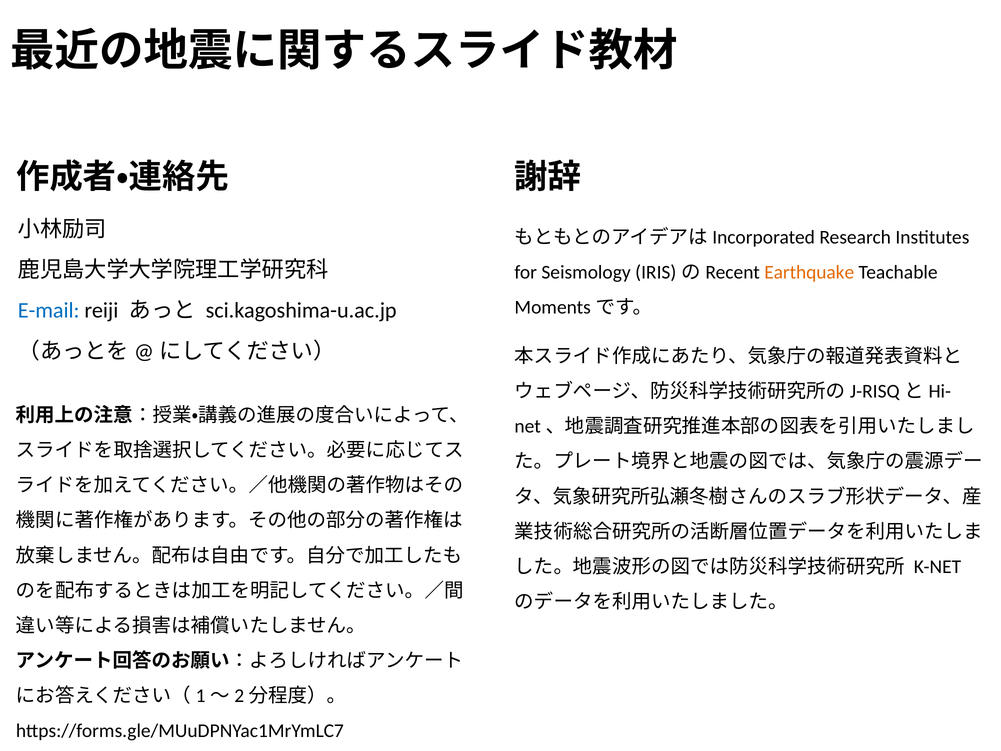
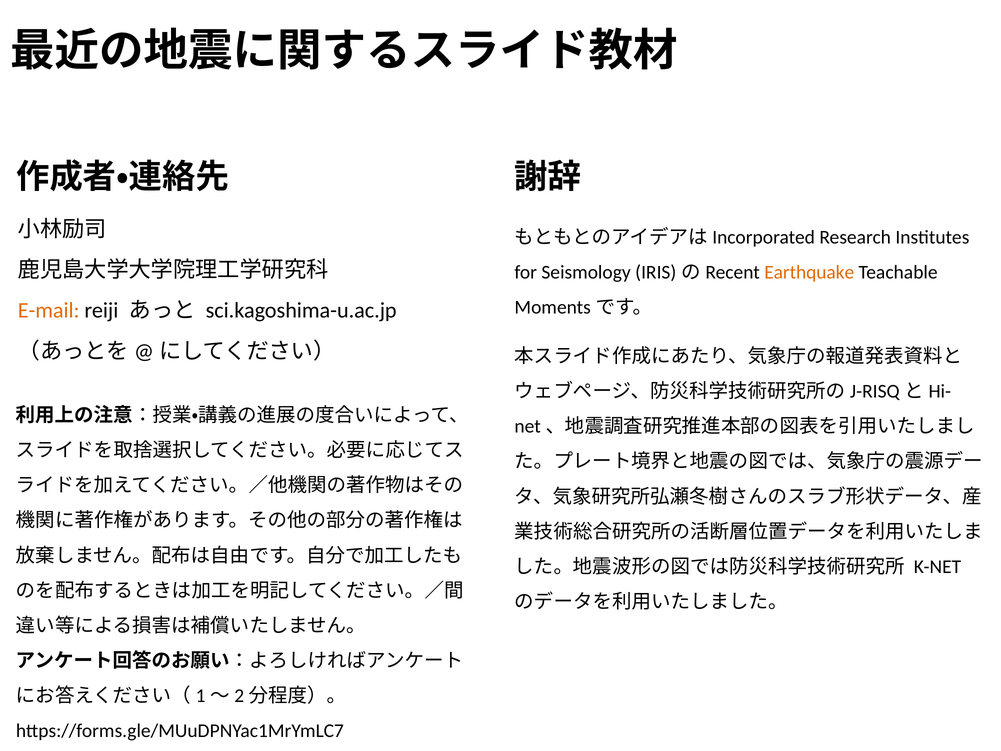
E-mail colour: blue -> orange (49, 311)
